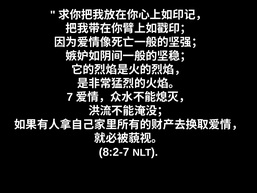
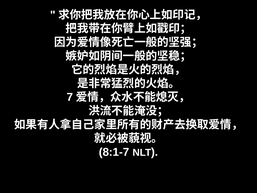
8:2-7: 8:2-7 -> 8:1-7 (114, 152)
